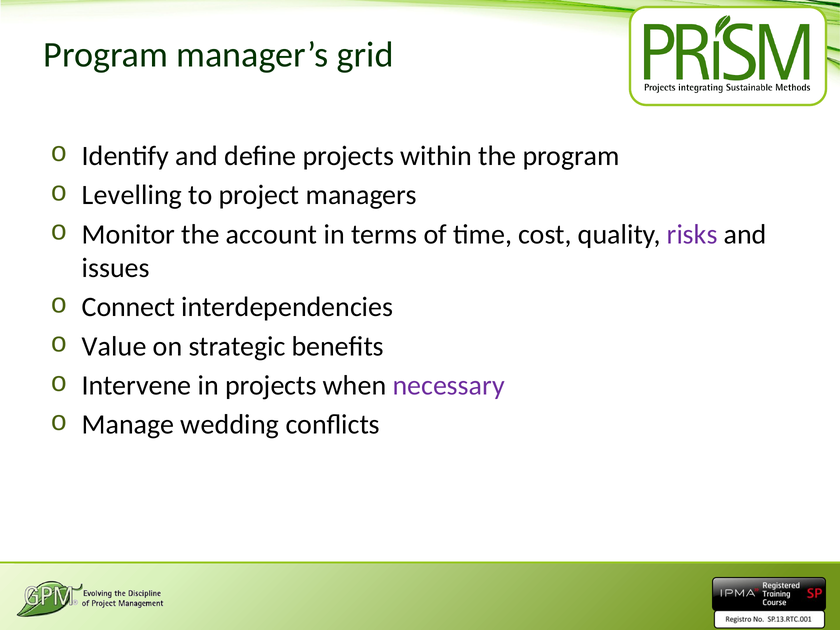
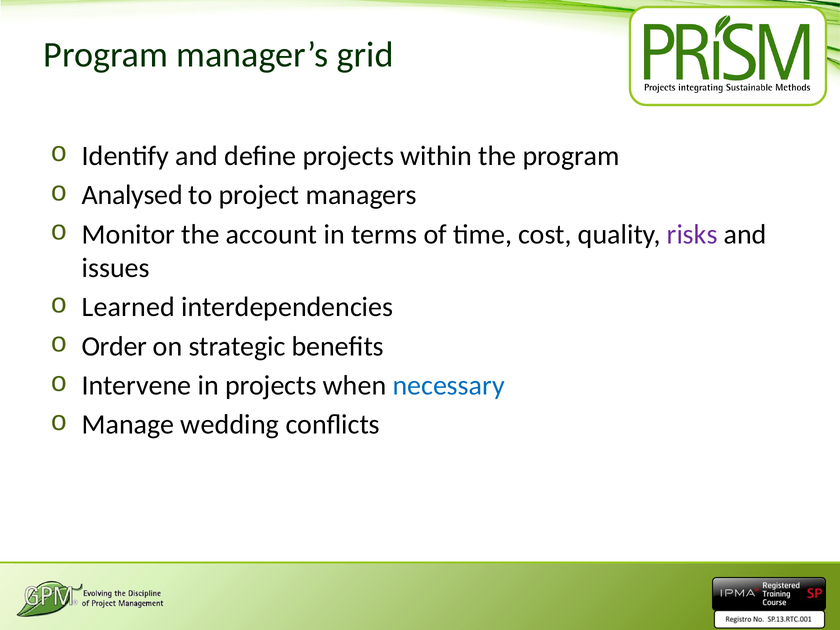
Levelling: Levelling -> Analysed (132, 195)
Connect: Connect -> Learned (128, 307)
Value: Value -> Order (114, 346)
necessary colour: purple -> blue (449, 386)
